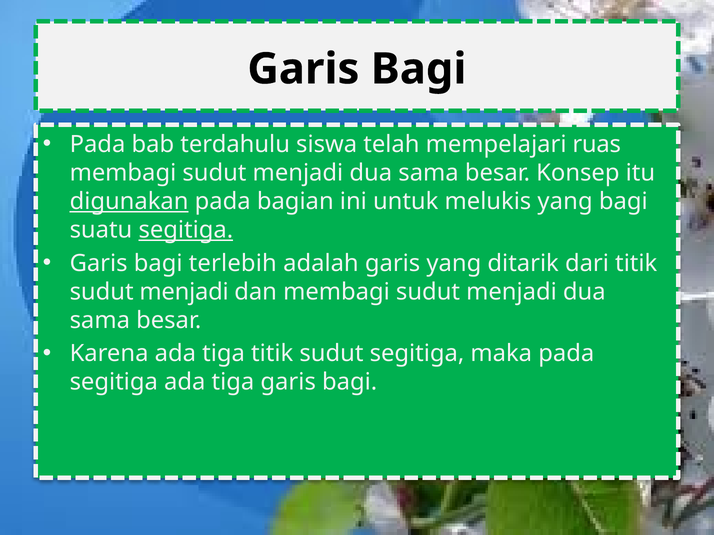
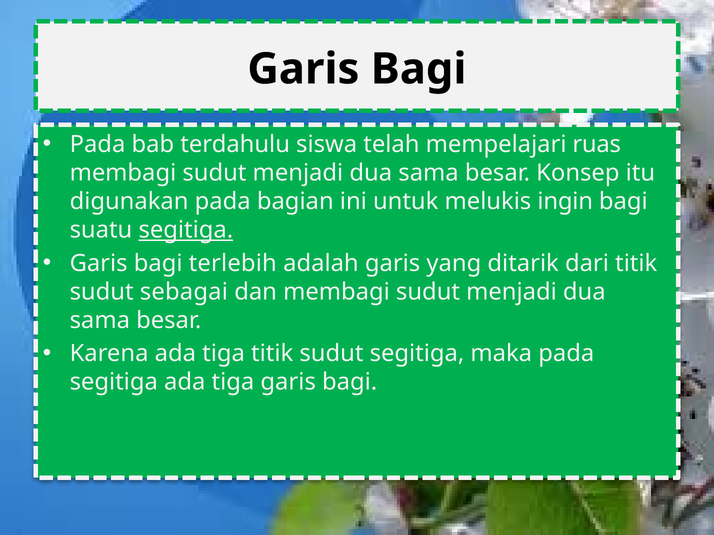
digunakan underline: present -> none (129, 202)
melukis yang: yang -> ingin (565, 202)
menjadi: menjadi -> sebagai (184, 292)
